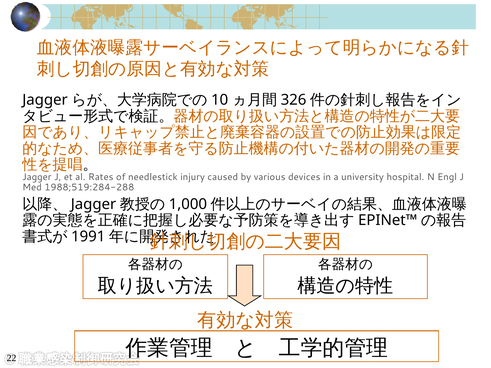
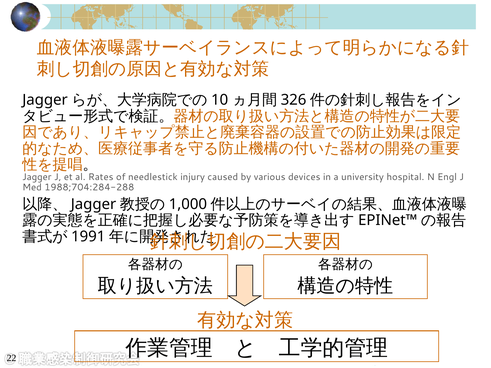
1988;519:284-288: 1988;519:284-288 -> 1988;704:284-288 (89, 188)
